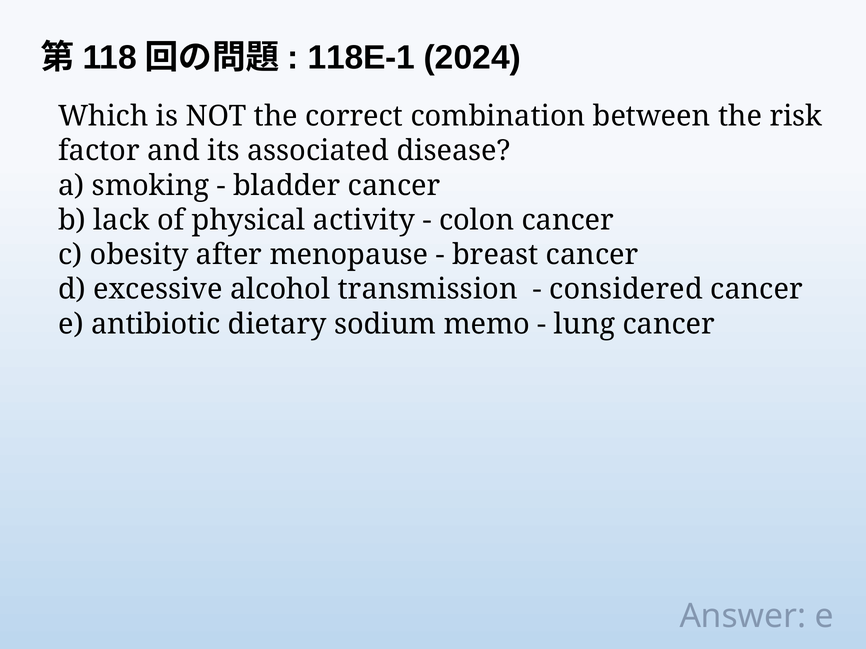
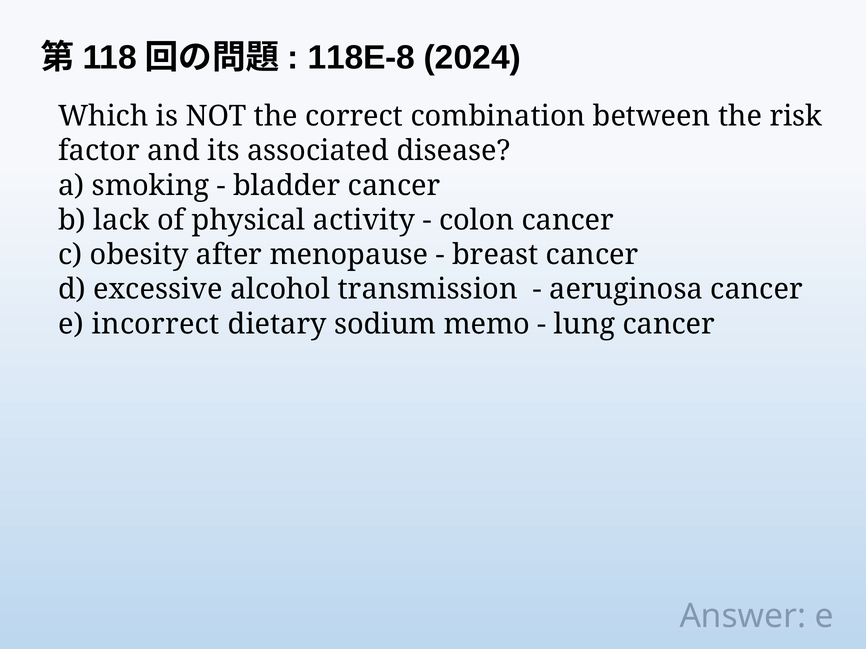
118E-1: 118E-1 -> 118E-8 (361, 58)
considered: considered -> aeruginosa (626, 290)
antibiotic: antibiotic -> incorrect (156, 324)
